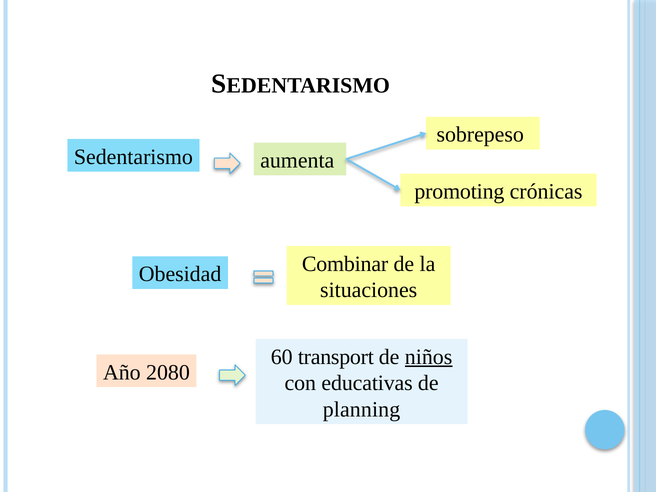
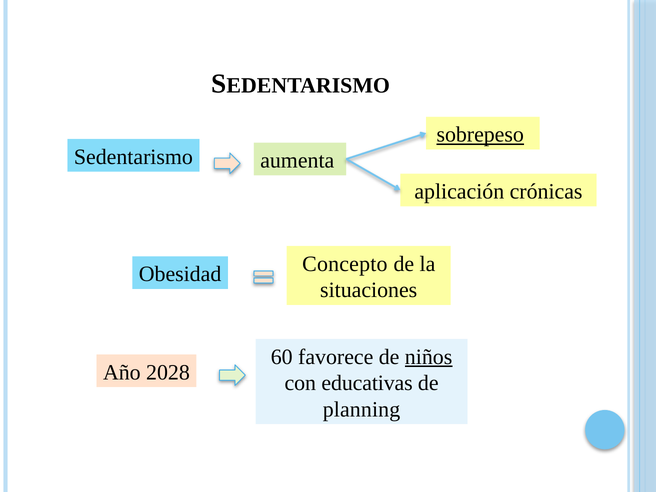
sobrepeso underline: none -> present (480, 135)
promoting: promoting -> aplicación (459, 192)
Combinar: Combinar -> Concepto (345, 264)
transport: transport -> favorece (336, 357)
2080: 2080 -> 2028 (168, 372)
